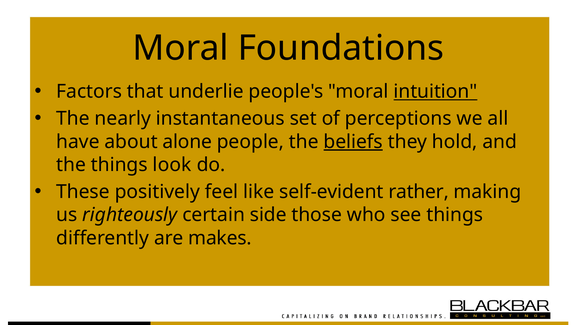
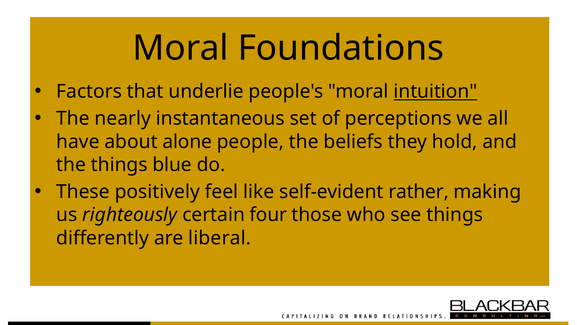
beliefs underline: present -> none (353, 142)
look: look -> blue (172, 165)
side: side -> four (268, 215)
makes: makes -> liberal (220, 238)
